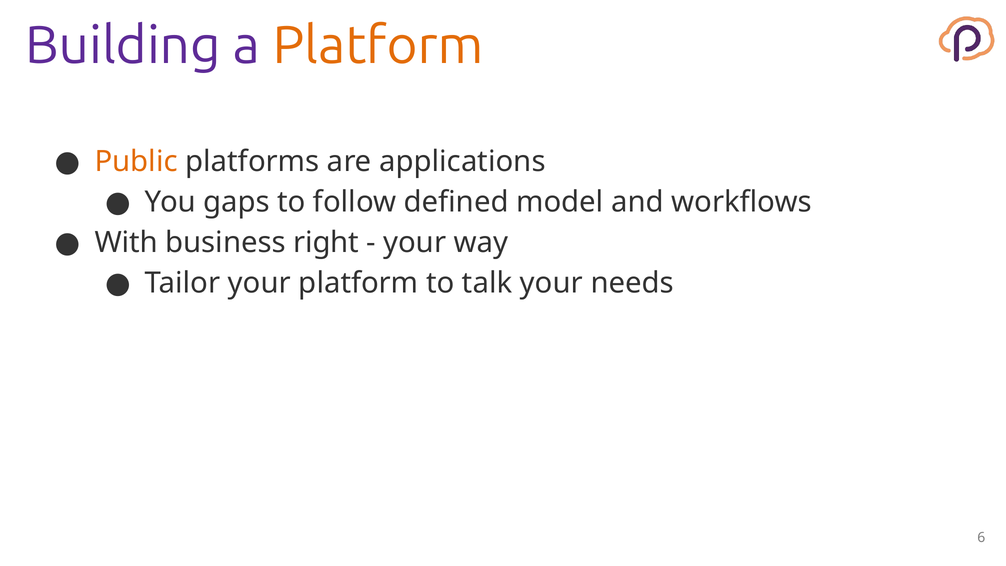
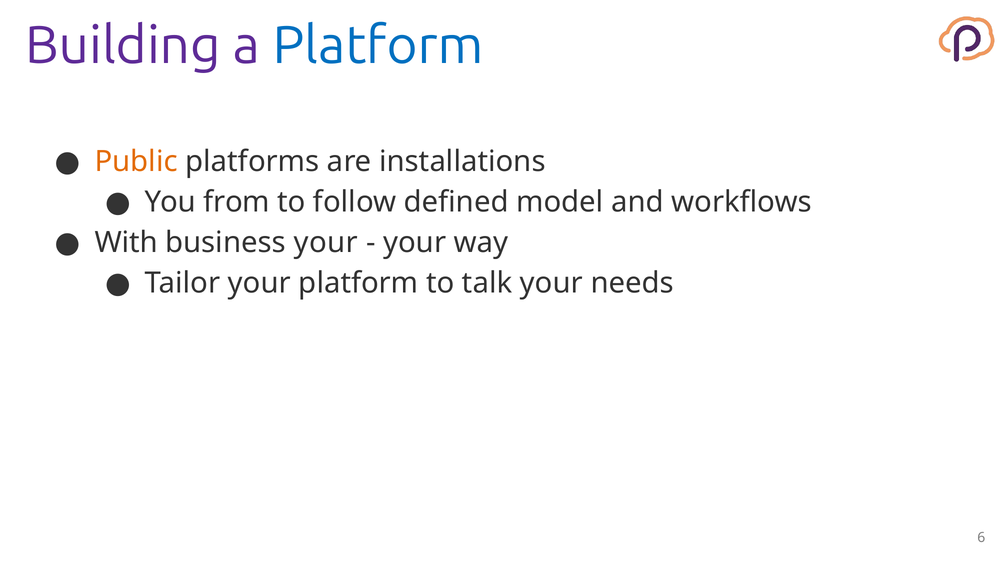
Platform colour: orange -> blue (378, 46)
applications: applications -> installations (462, 162)
gaps: gaps -> from (237, 202)
business right: right -> your (326, 243)
